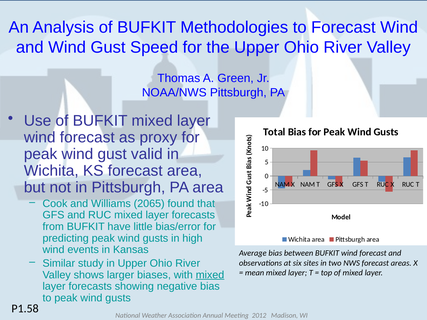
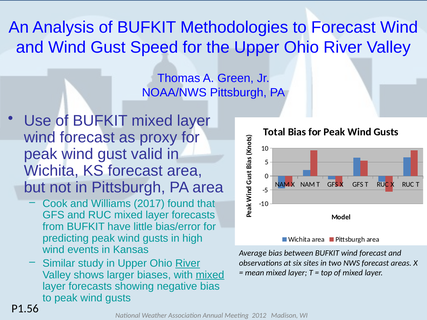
2065: 2065 -> 2017 (149, 204)
River underline: none -> present (188, 264)
P1.58: P1.58 -> P1.56 (25, 309)
